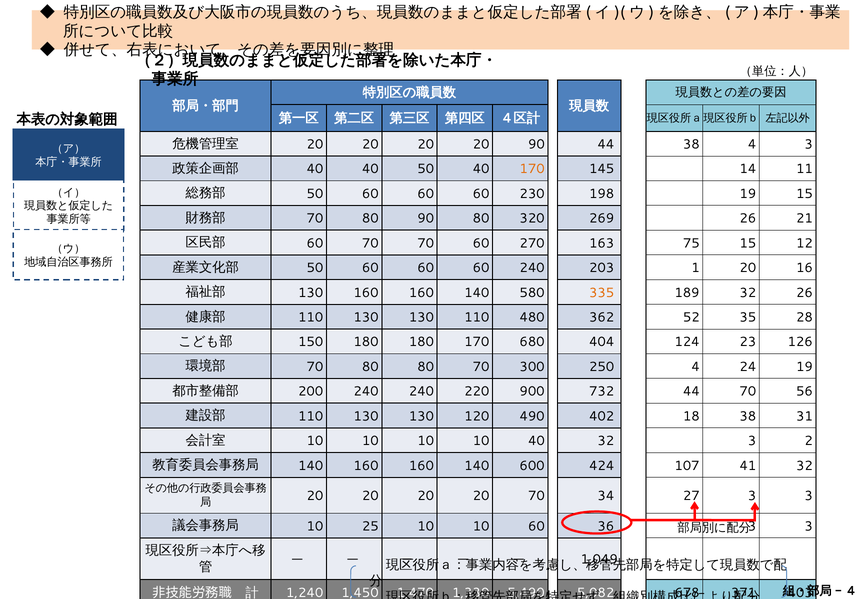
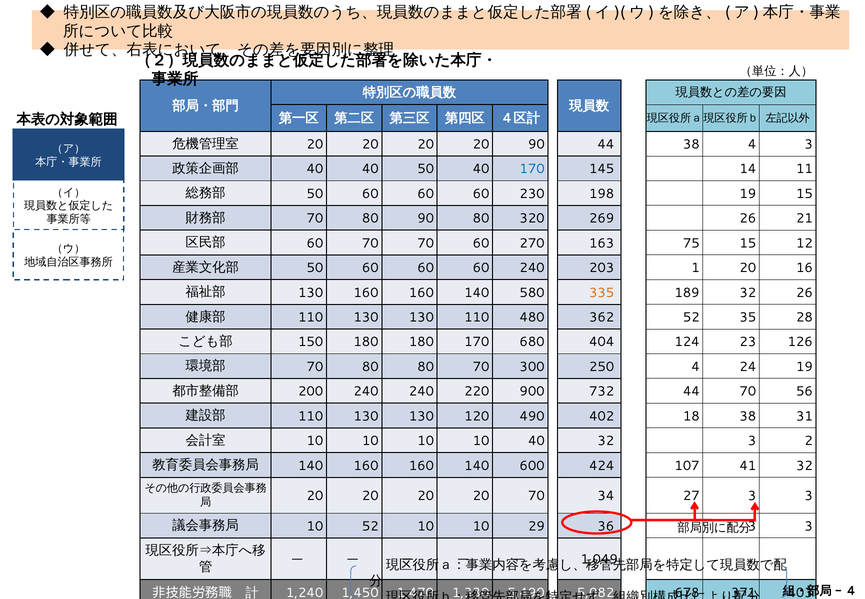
170 colour: orange -> blue (532, 169)
10 25: 25 -> 52 (370, 526)
10 60: 60 -> 29 (536, 526)
